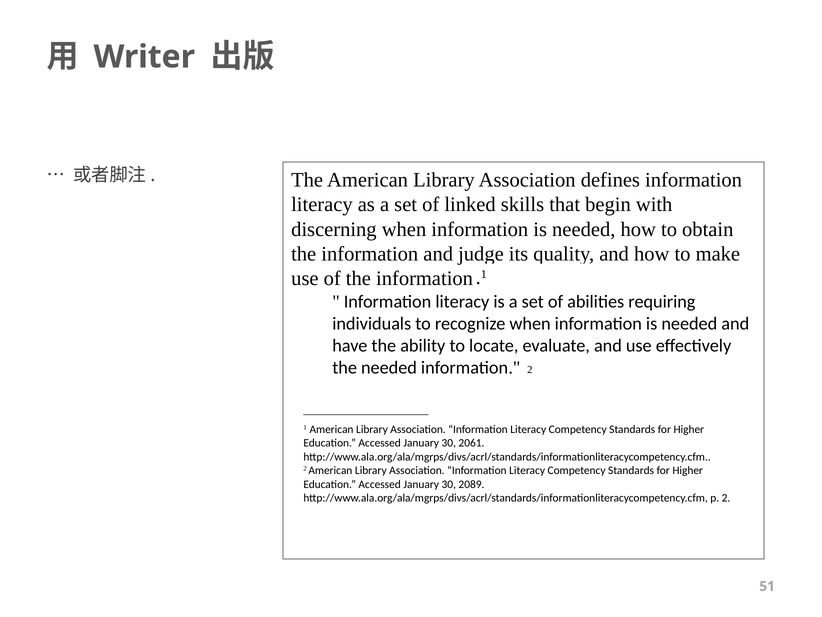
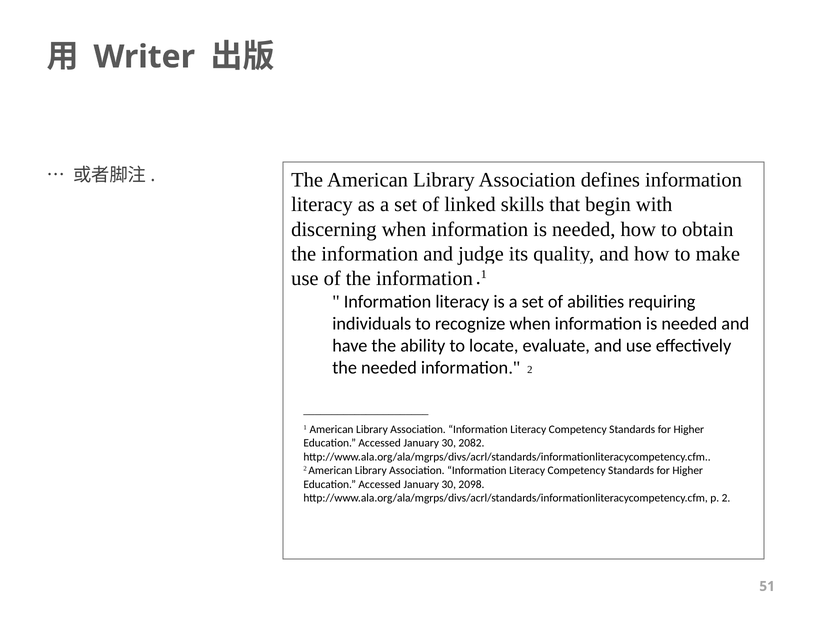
2061: 2061 -> 2082 (471, 443)
2089: 2089 -> 2098 (471, 484)
